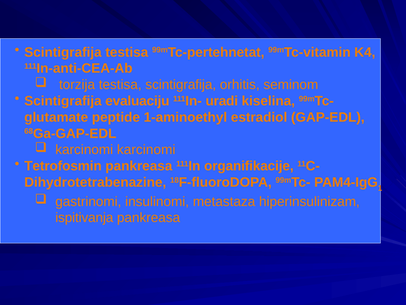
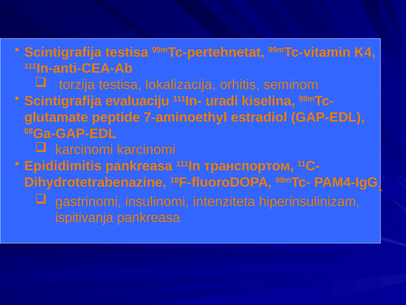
testisa scintigrafija: scintigrafija -> lokalizacija (181, 85)
1-aminoethyl: 1-aminoethyl -> 7-aminoethyl (185, 117)
Tetrofosmin: Tetrofosmin -> Epididimitis (63, 166)
organifikacije: organifikacije -> транспортом (249, 166)
metastaza: metastaza -> intenziteta (224, 201)
